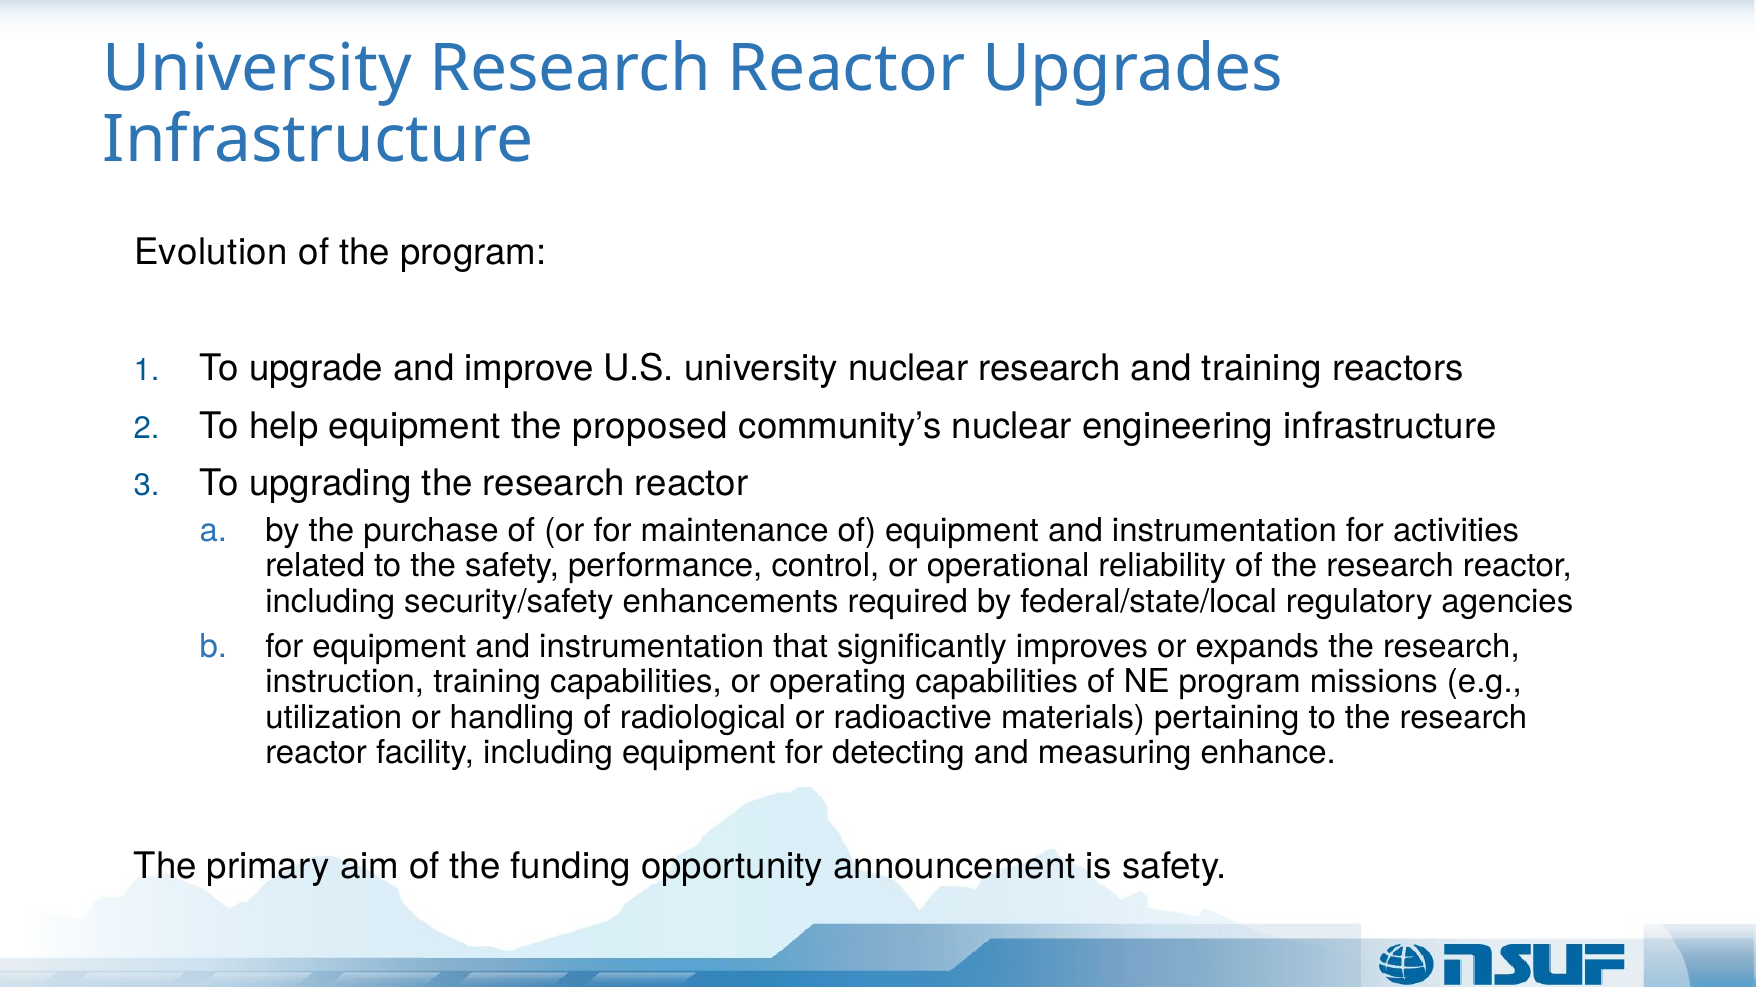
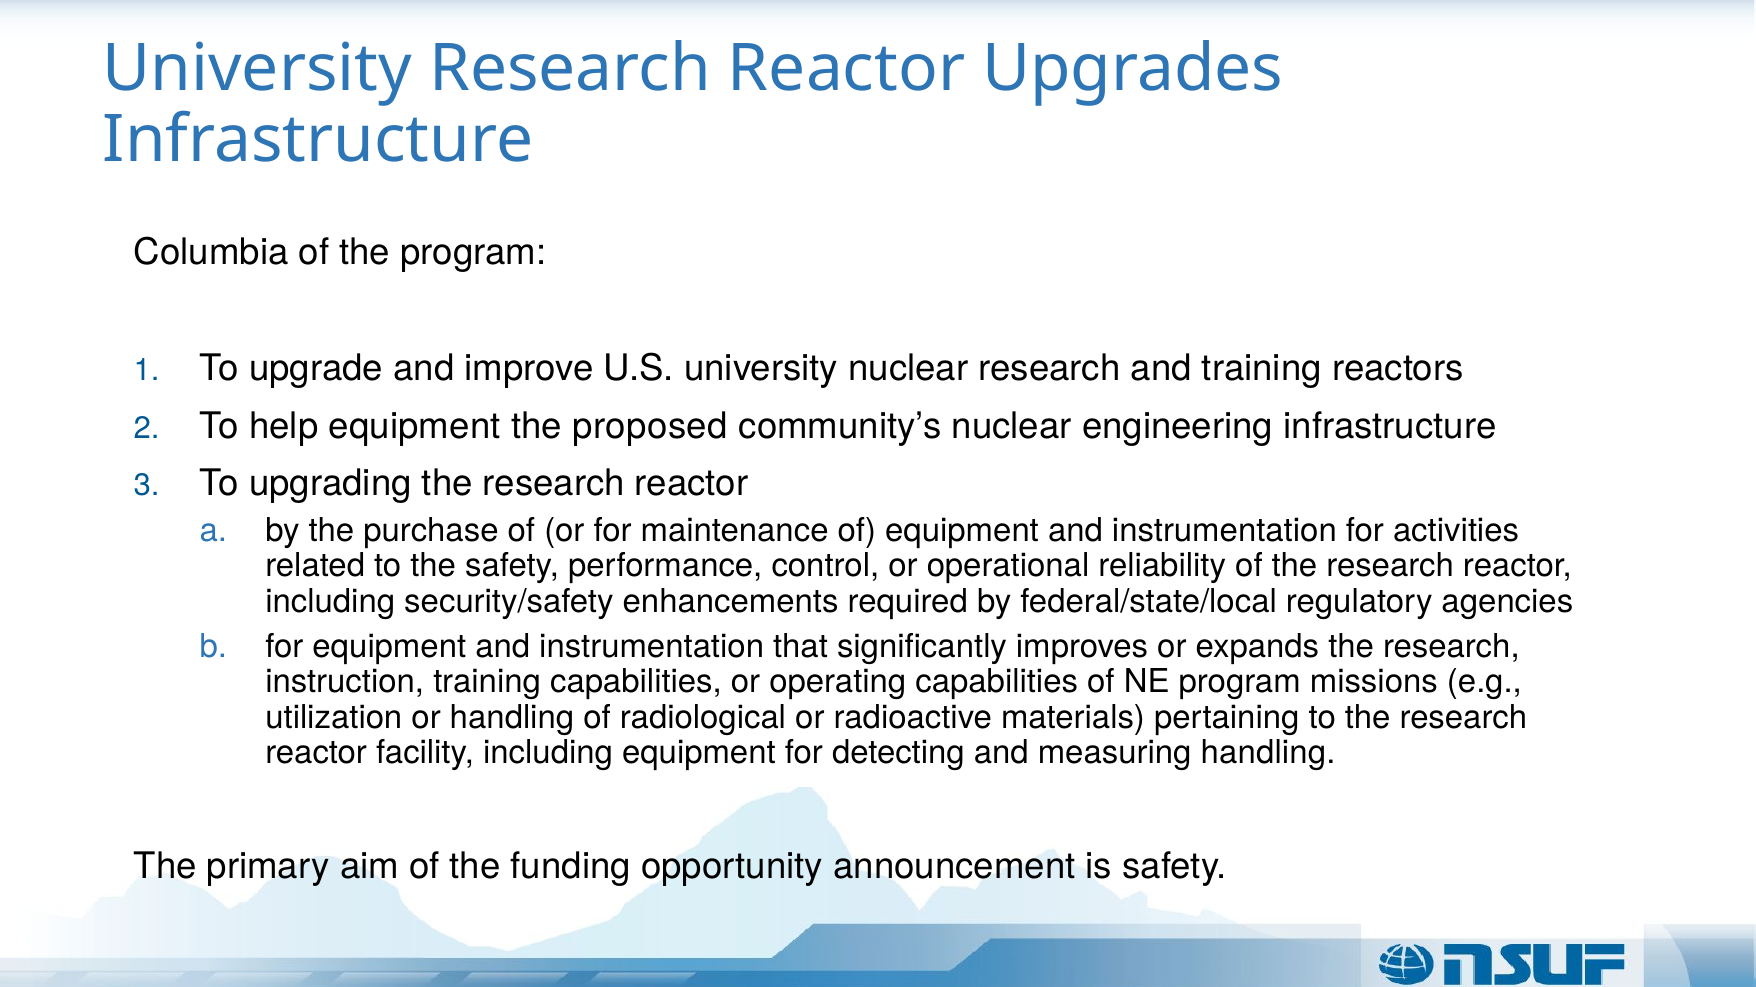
Evolution: Evolution -> Columbia (211, 253)
measuring enhance: enhance -> handling (1268, 753)
